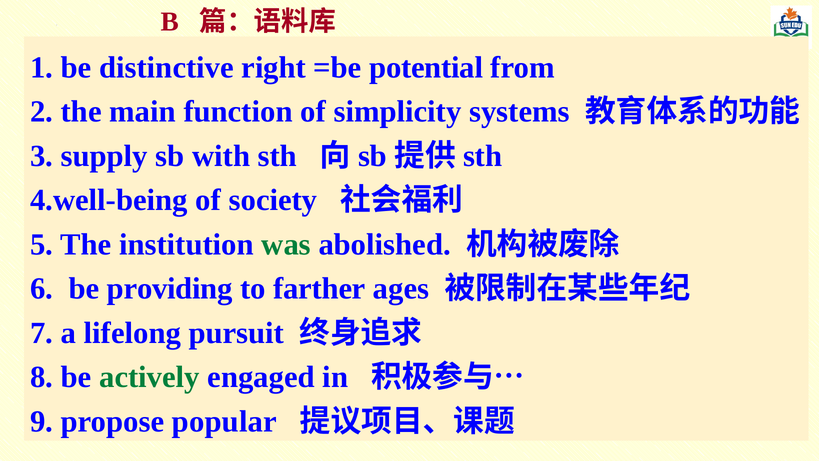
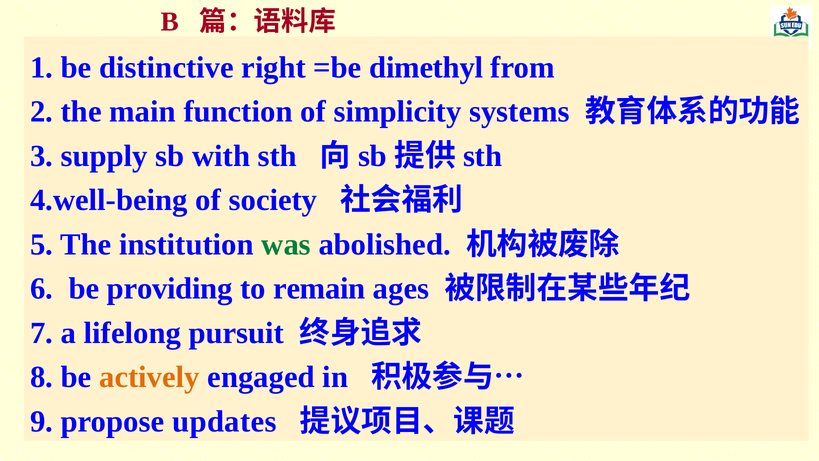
potential: potential -> dimethyl (426, 67)
farther: farther -> remain (319, 288)
actively colour: green -> orange (149, 377)
popular: popular -> updates (224, 421)
